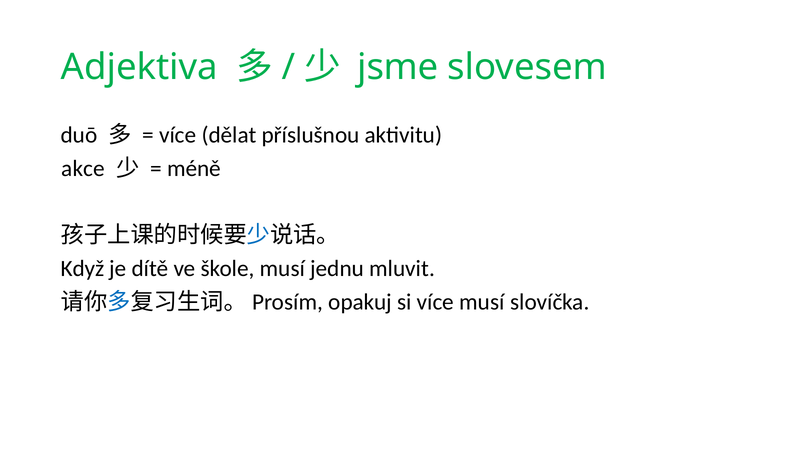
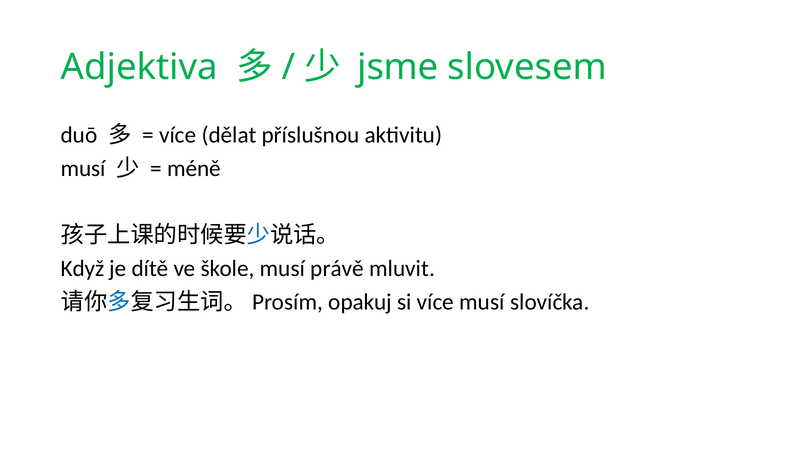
akce: akce -> musí (83, 168)
jednu: jednu -> právě (337, 268)
